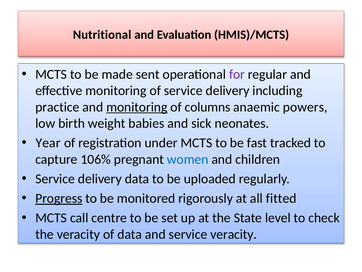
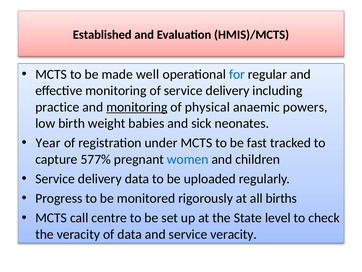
Nutritional: Nutritional -> Established (102, 35)
sent: sent -> well (148, 74)
for colour: purple -> blue (237, 74)
columns: columns -> physical (207, 107)
106%: 106% -> 577% (96, 159)
Progress underline: present -> none (59, 198)
fitted: fitted -> births (281, 198)
